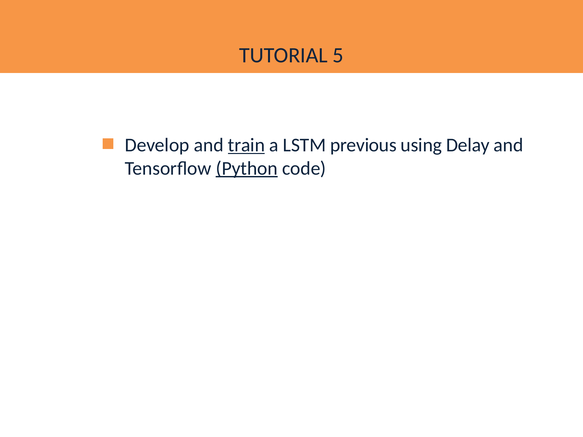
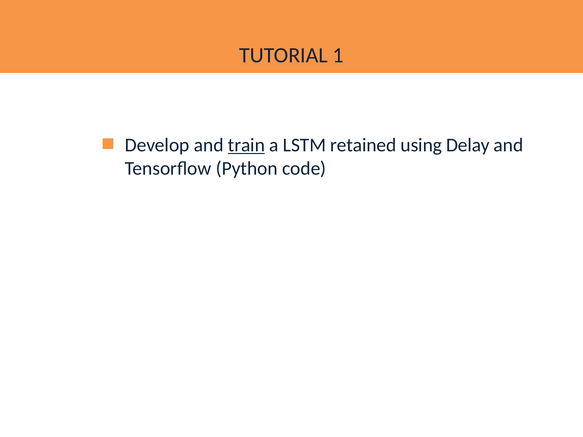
5: 5 -> 1 (338, 55)
previous: previous -> retained (363, 145)
Python underline: present -> none (247, 168)
